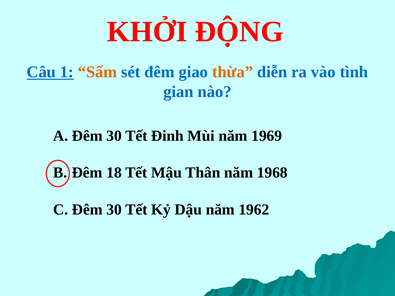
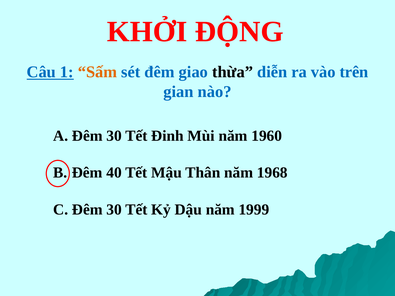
thừa colour: orange -> black (233, 72)
tình: tình -> trên (354, 72)
1969: 1969 -> 1960 (267, 136)
18: 18 -> 40 (114, 173)
1962: 1962 -> 1999 (254, 210)
